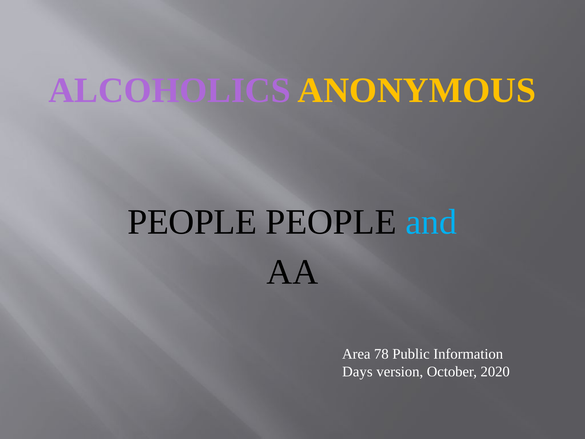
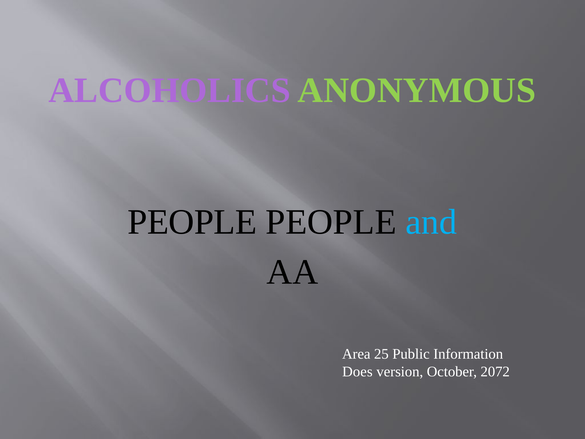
ANONYMOUS colour: yellow -> light green (417, 90)
78: 78 -> 25 (381, 354)
Days: Days -> Does (357, 371)
2020: 2020 -> 2072 (495, 371)
